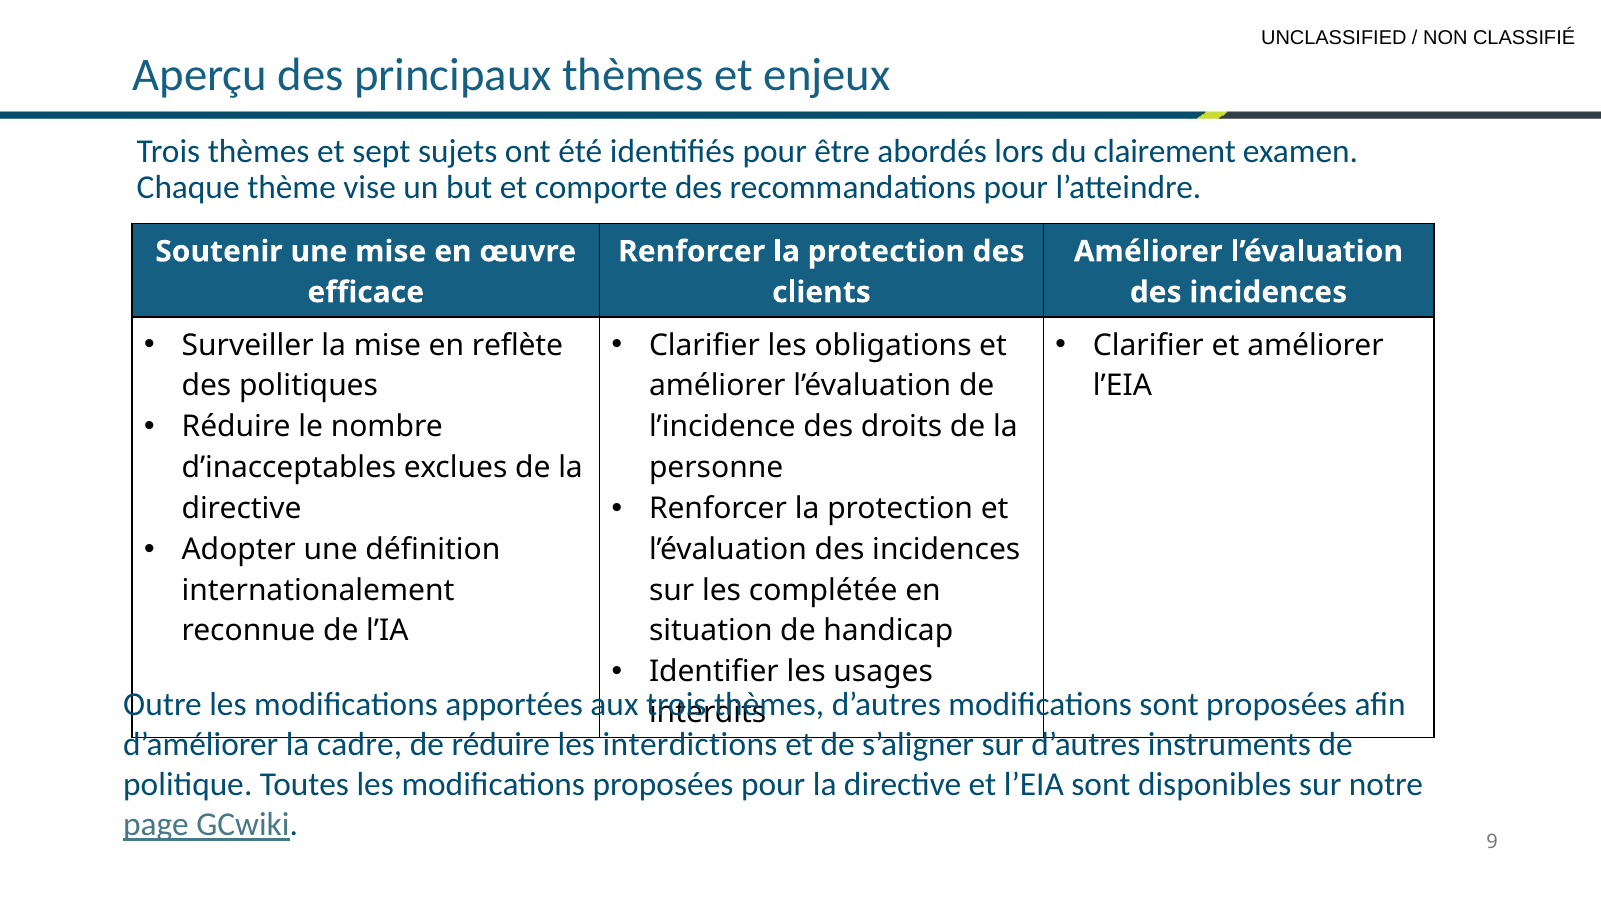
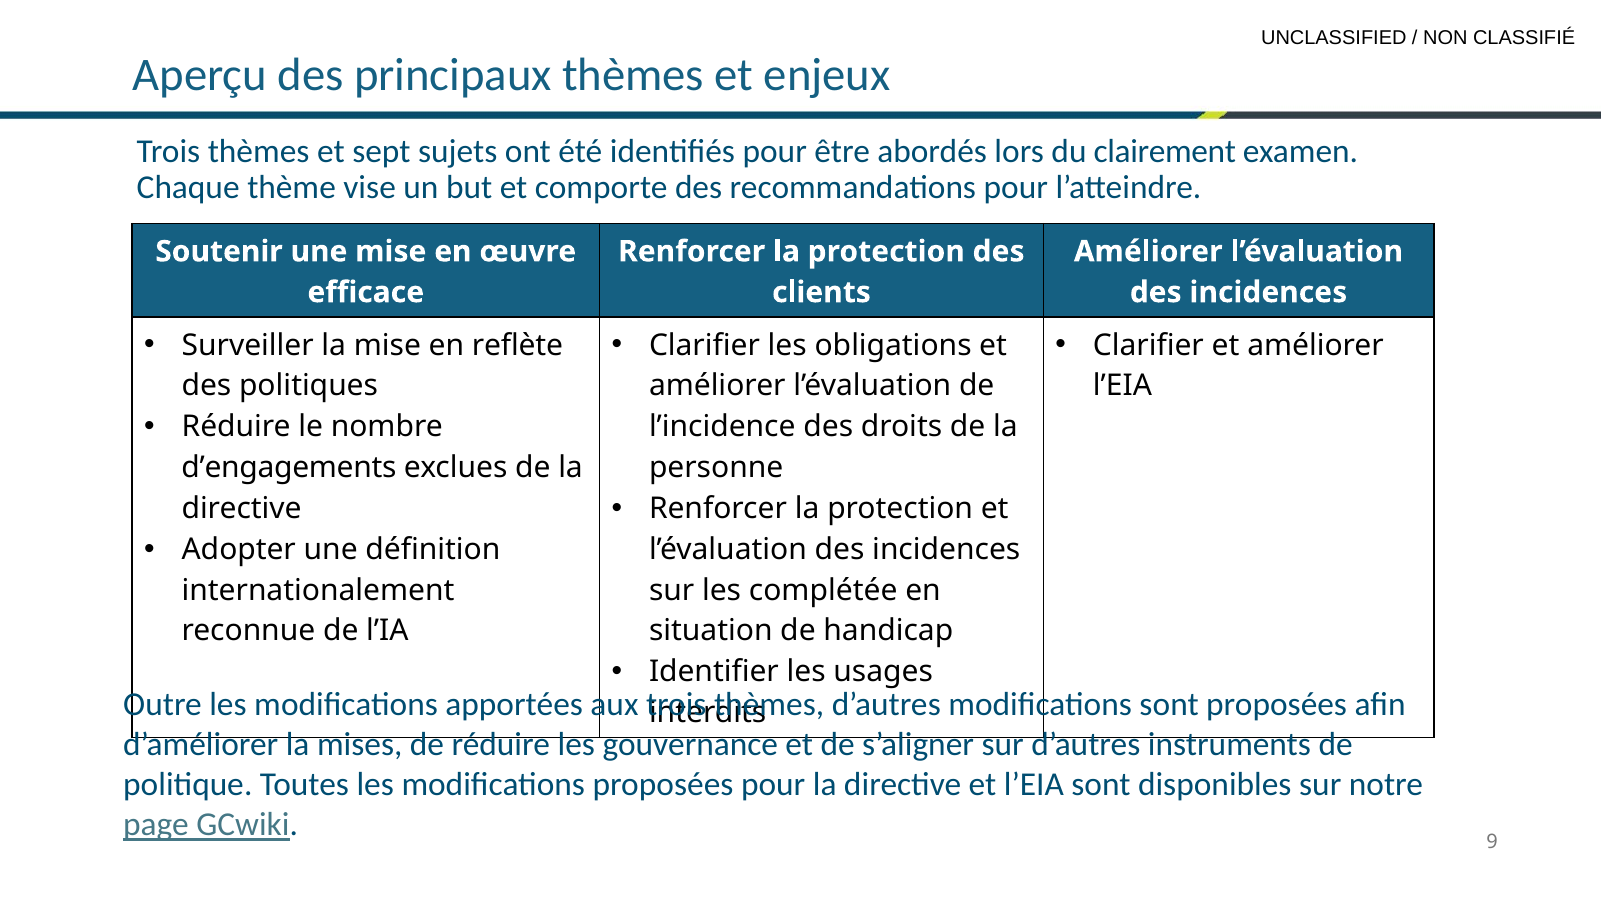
d’inacceptables: d’inacceptables -> d’engagements (289, 468)
cadre: cadre -> mises (360, 745)
interdictions: interdictions -> gouvernance (690, 745)
